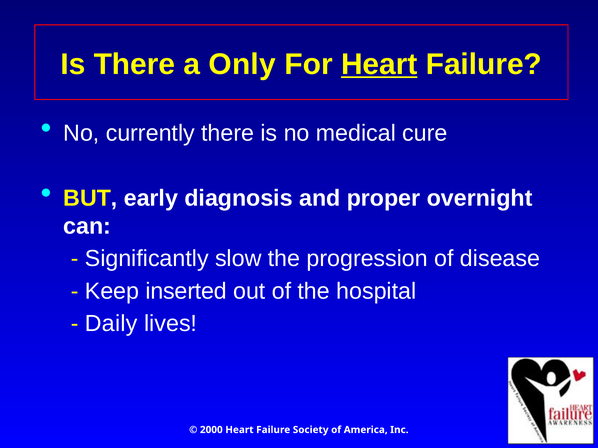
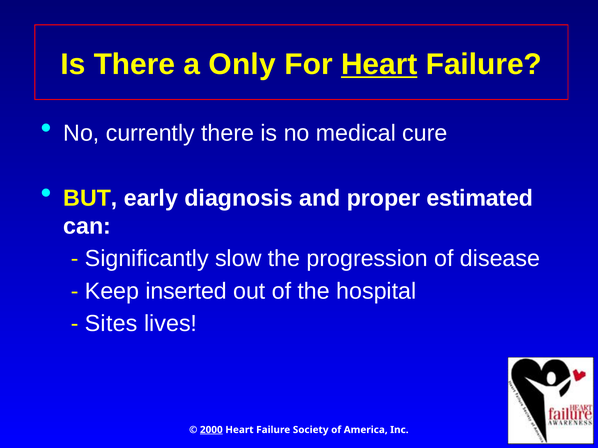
overnight: overnight -> estimated (480, 198)
Daily: Daily -> Sites (111, 324)
2000 underline: none -> present (211, 430)
